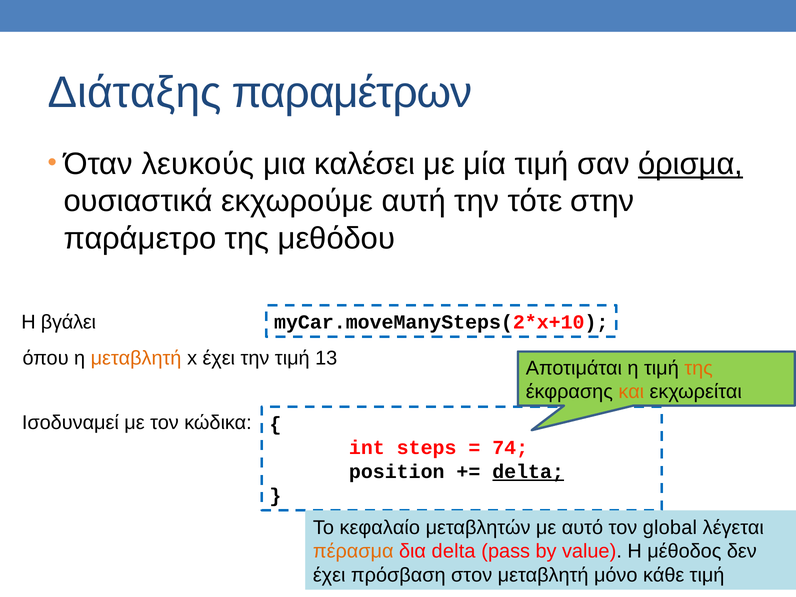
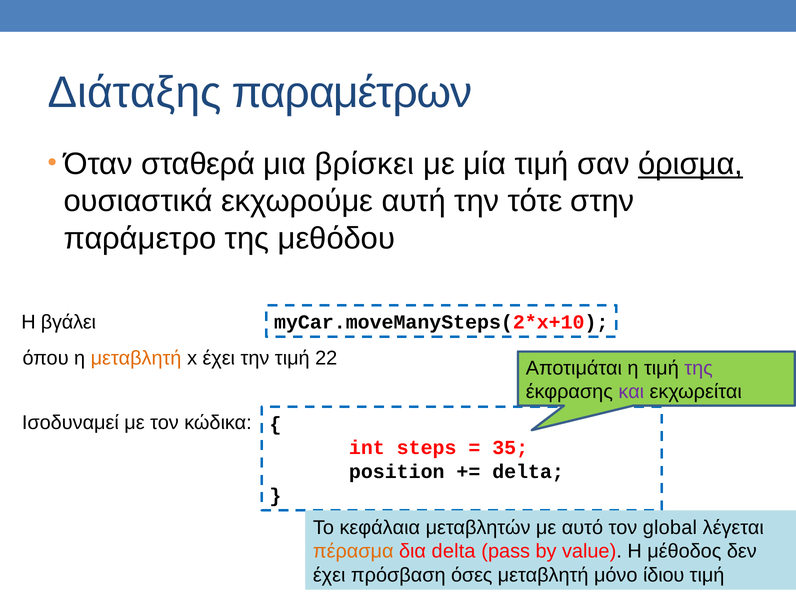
λευκούς: λευκούς -> σταθερά (198, 164)
καλέσει: καλέσει -> βρίσκει (364, 164)
13: 13 -> 22 (326, 358)
της colour: orange -> purple (699, 368)
και colour: orange -> purple (631, 392)
74: 74 -> 35 (510, 448)
delta underline: present -> none (528, 472)
κεφαλαίο: κεφαλαίο -> κεφάλαια (380, 528)
στον: στον -> όσες (472, 575)
κάθε: κάθε -> ίδιου (664, 575)
